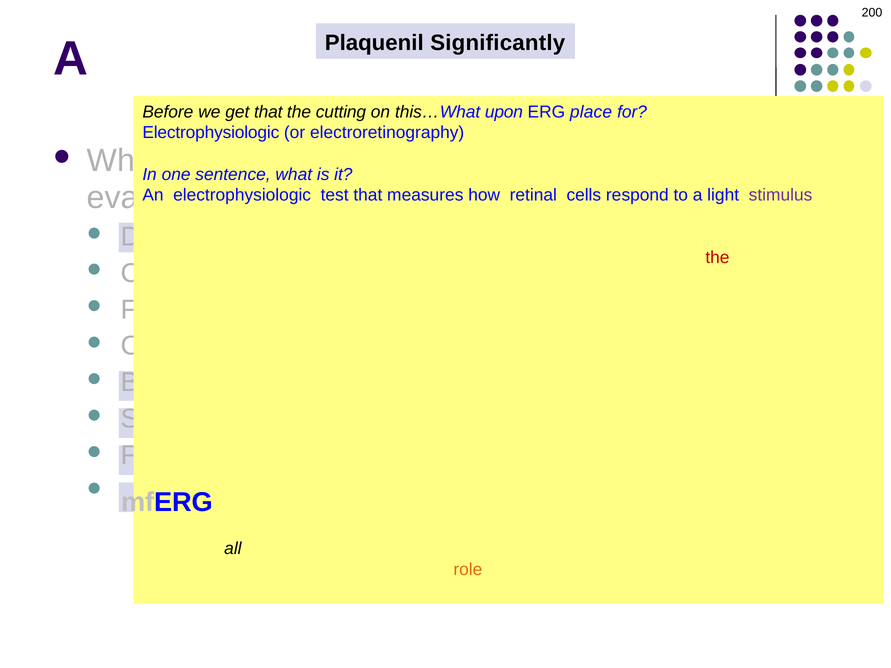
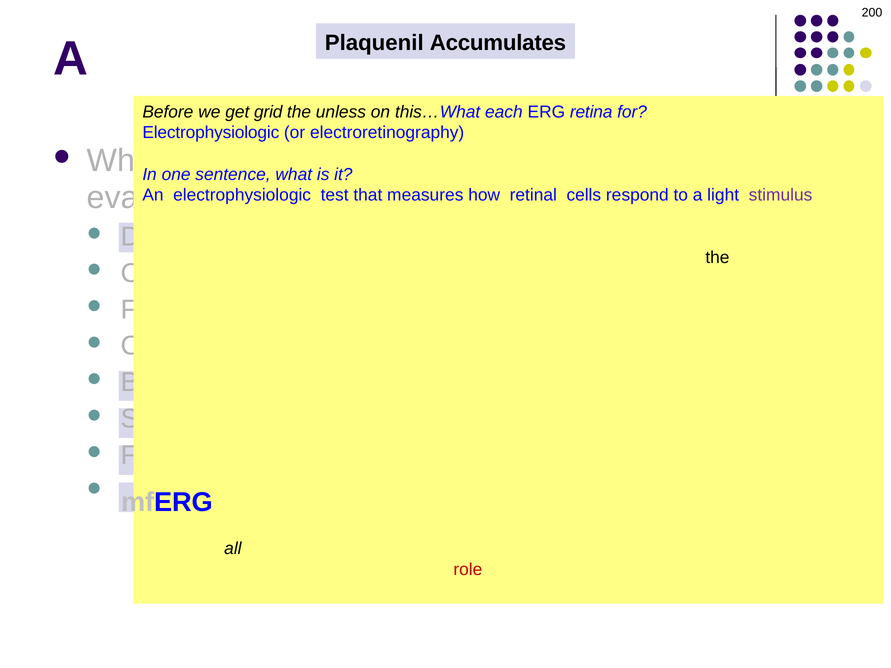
Significantly: Significantly -> Accumulates (498, 43)
get that: that -> grid (268, 112)
cutting: cutting -> unless (341, 112)
upon: upon -> each (504, 112)
place: place -> retina (591, 112)
the colour: red -> black (717, 258)
role colour: orange -> red (468, 570)
